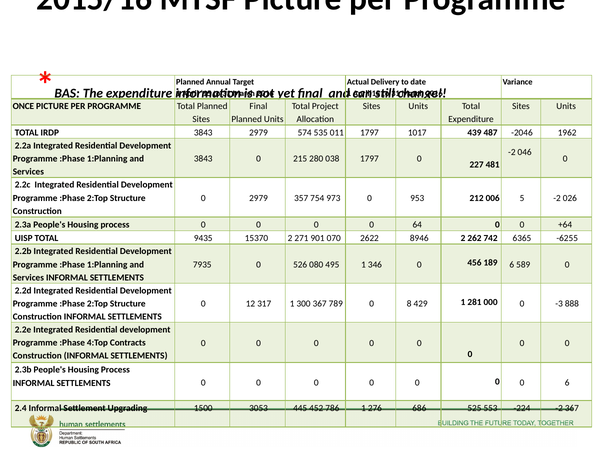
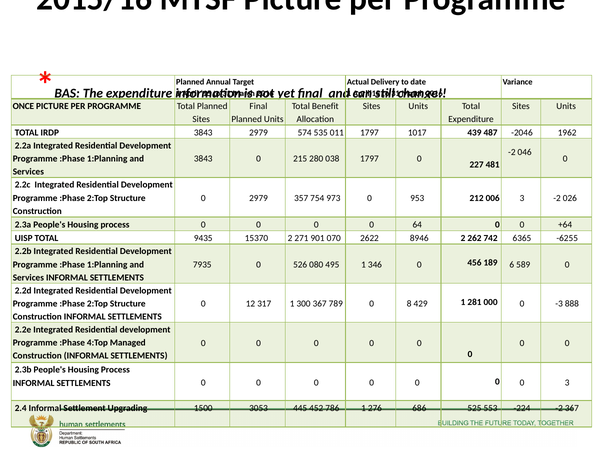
Project: Project -> Benefit (325, 106)
006 5: 5 -> 3 (522, 198)
Contracts: Contracts -> Managed (128, 343)
0 6: 6 -> 3 (567, 383)
